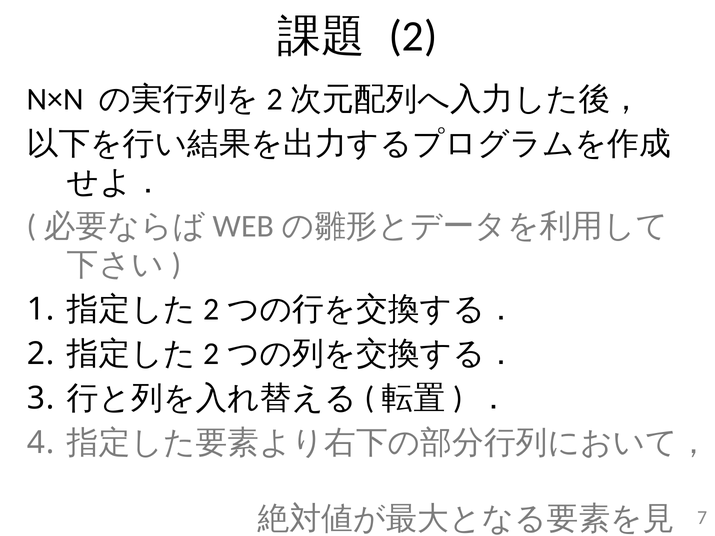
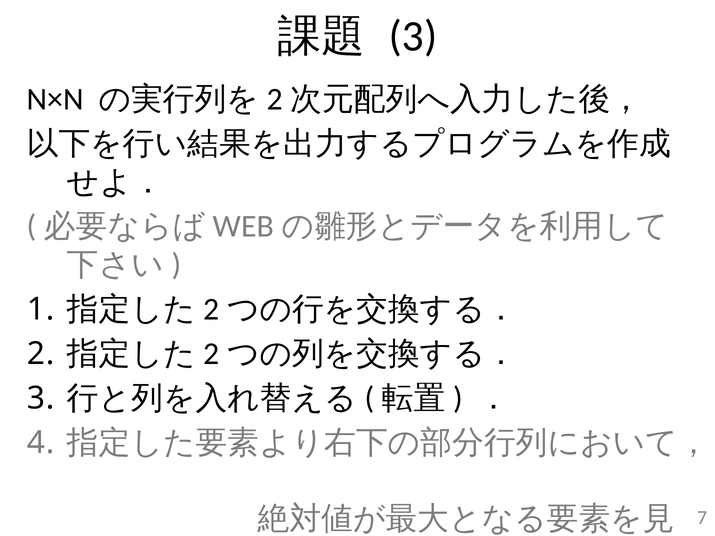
2: 2 -> 3 (413, 37)
